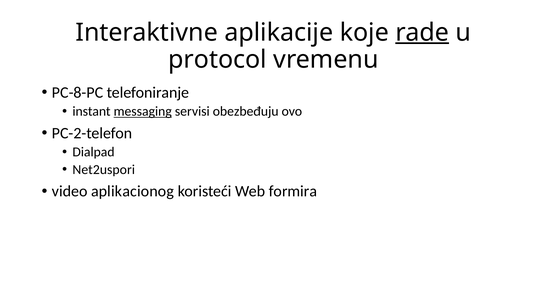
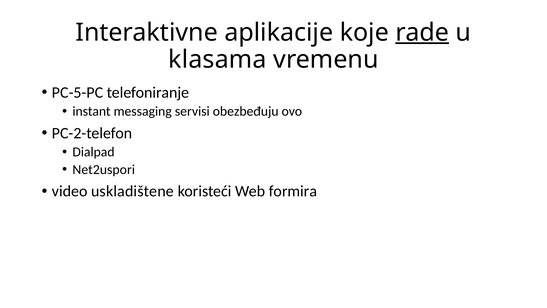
protocol: protocol -> klasama (217, 59)
PC-8-PC: PC-8-PC -> PC-5-PC (78, 92)
messaging underline: present -> none (143, 111)
aplikacionog: aplikacionog -> uskladištene (132, 191)
